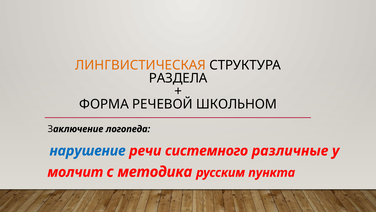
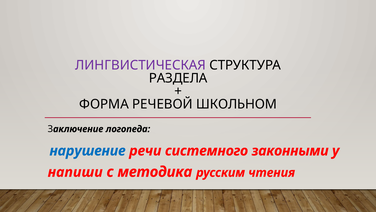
ЛИНГВИСТИЧЕСКАЯ colour: orange -> purple (141, 65)
различные: различные -> законными (290, 150)
молчит: молчит -> напиши (75, 172)
пункта: пункта -> чтения (272, 172)
